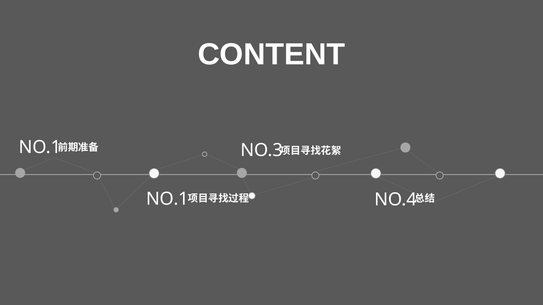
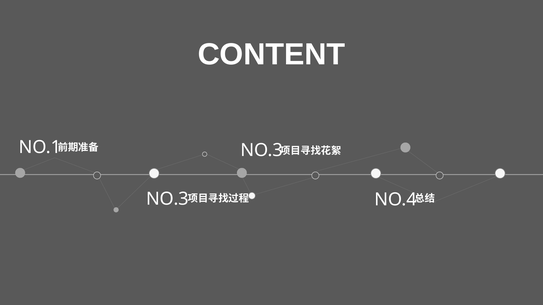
NO.1: NO.1 -> NO.3 (167, 199)
